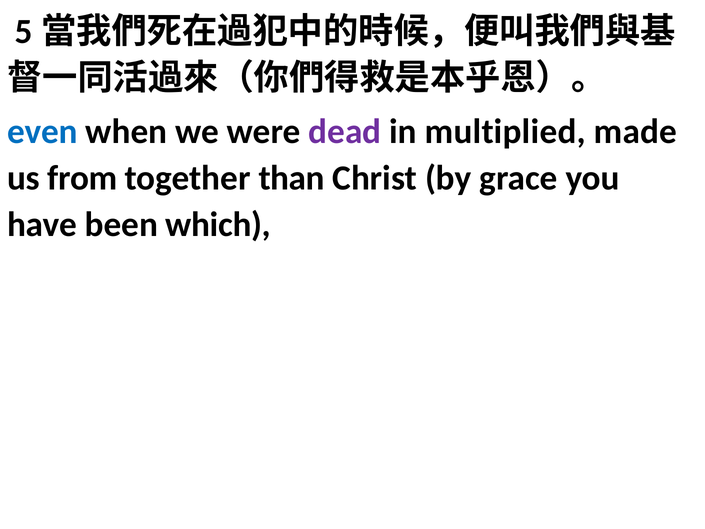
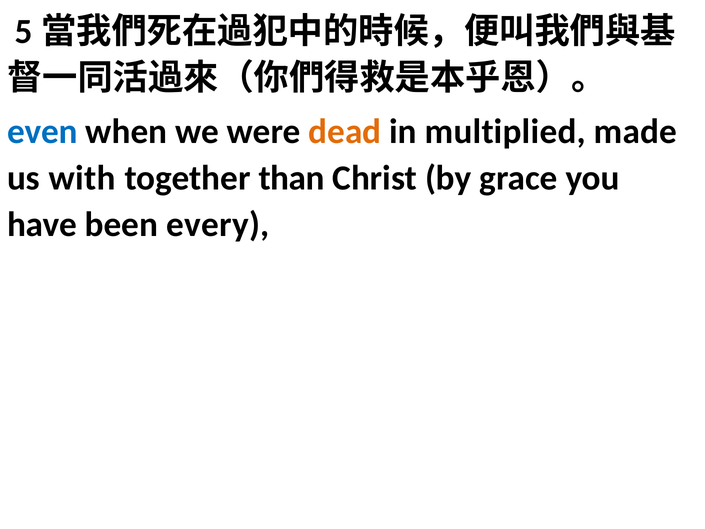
dead colour: purple -> orange (345, 131)
from: from -> with (82, 178)
which: which -> every (218, 224)
